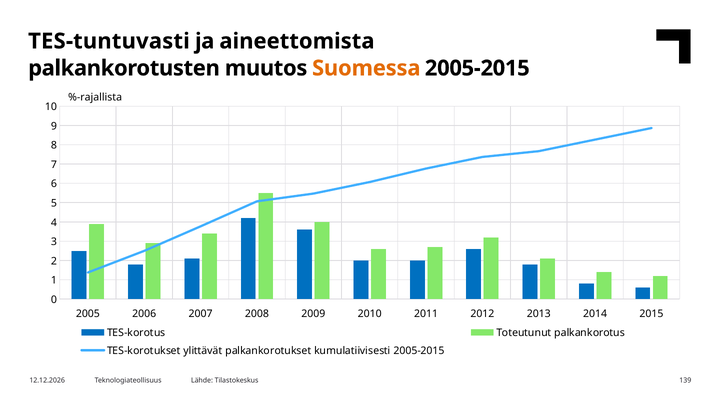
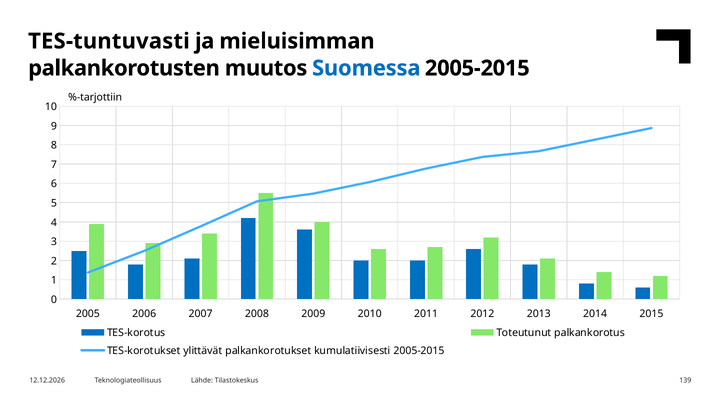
aineettomista: aineettomista -> mieluisimman (297, 41)
Suomessa colour: orange -> blue (366, 68)
%-rajallista: %-rajallista -> %-tarjottiin (95, 97)
